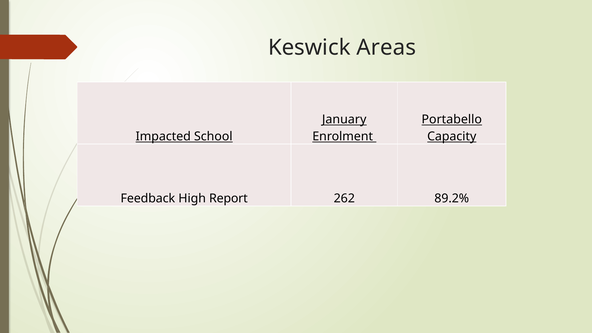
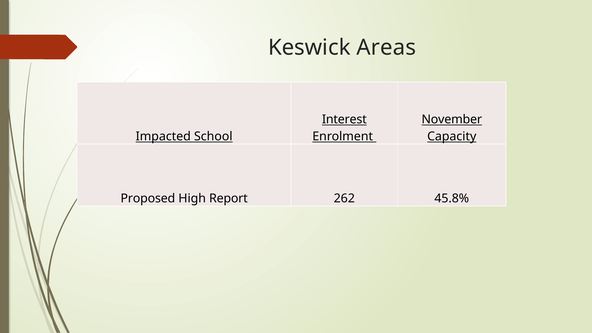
January: January -> Interest (344, 119)
Portabello: Portabello -> November (452, 119)
Feedback: Feedback -> Proposed (148, 198)
89.2%: 89.2% -> 45.8% (452, 198)
